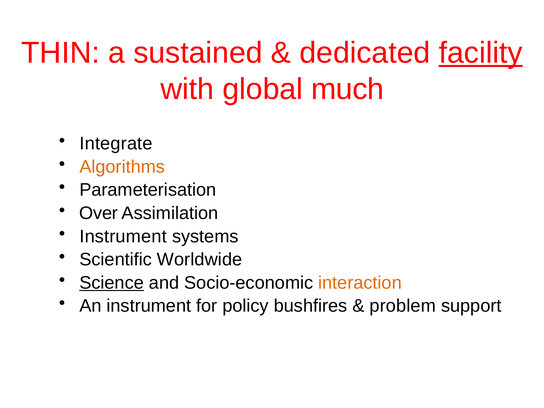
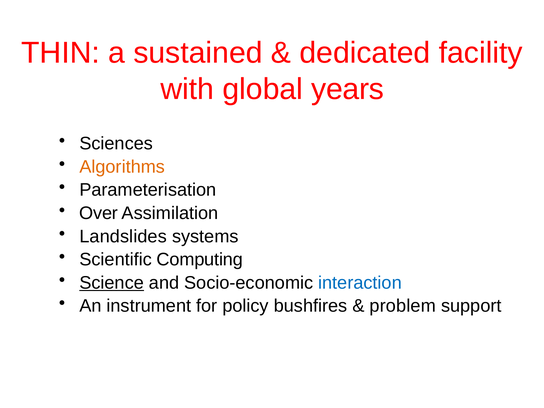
facility underline: present -> none (481, 53)
much: much -> years (348, 89)
Integrate: Integrate -> Sciences (116, 144)
Instrument: Instrument -> Landslides (123, 236)
Worldwide: Worldwide -> Computing (200, 260)
interaction colour: orange -> blue (360, 283)
